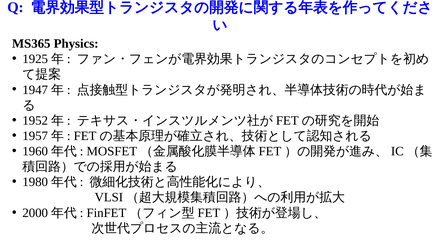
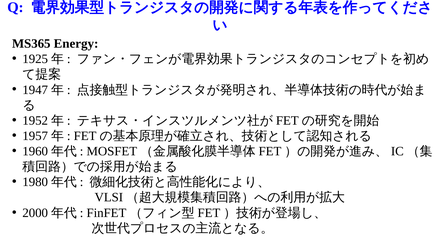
Physics: Physics -> Energy (76, 44)
